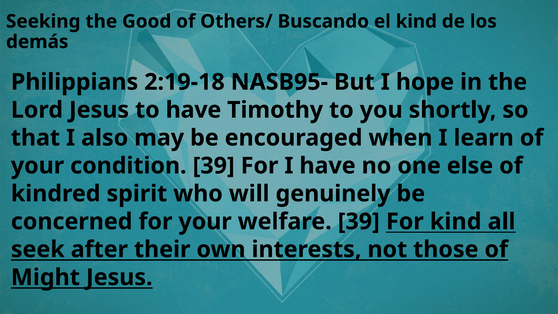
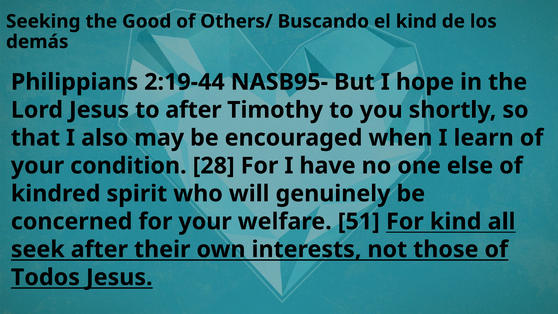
2:19-18: 2:19-18 -> 2:19-44 (184, 82)
to have: have -> after (194, 110)
condition 39: 39 -> 28 (214, 166)
welfare 39: 39 -> 51 (359, 221)
Might: Might -> Todos (45, 277)
